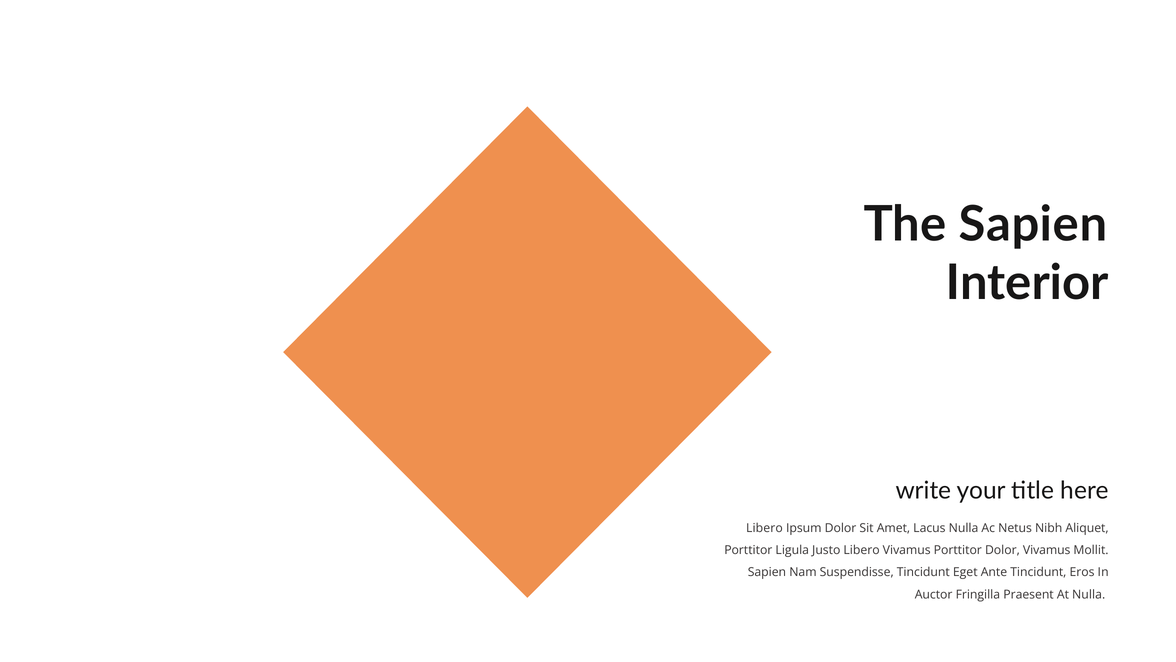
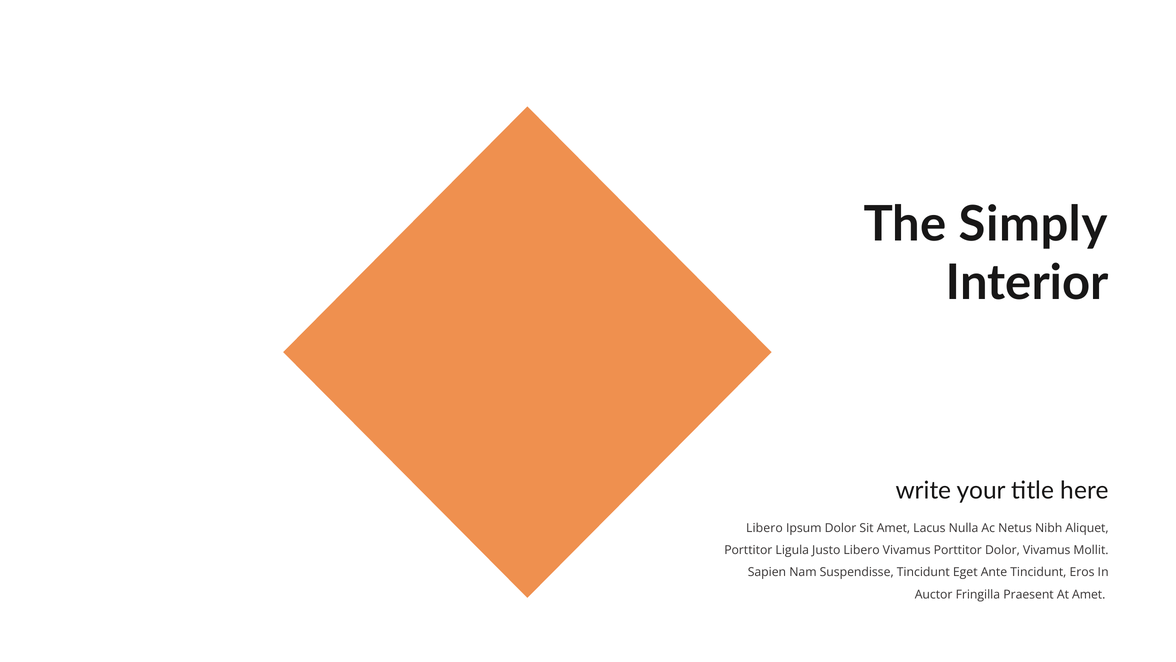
The Sapien: Sapien -> Simply (1033, 224)
At Nulla: Nulla -> Amet (1089, 594)
